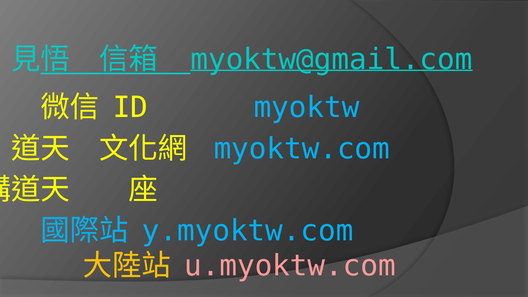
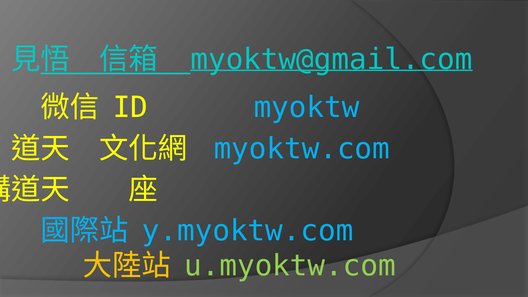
u.myoktw.com colour: pink -> light green (290, 266)
